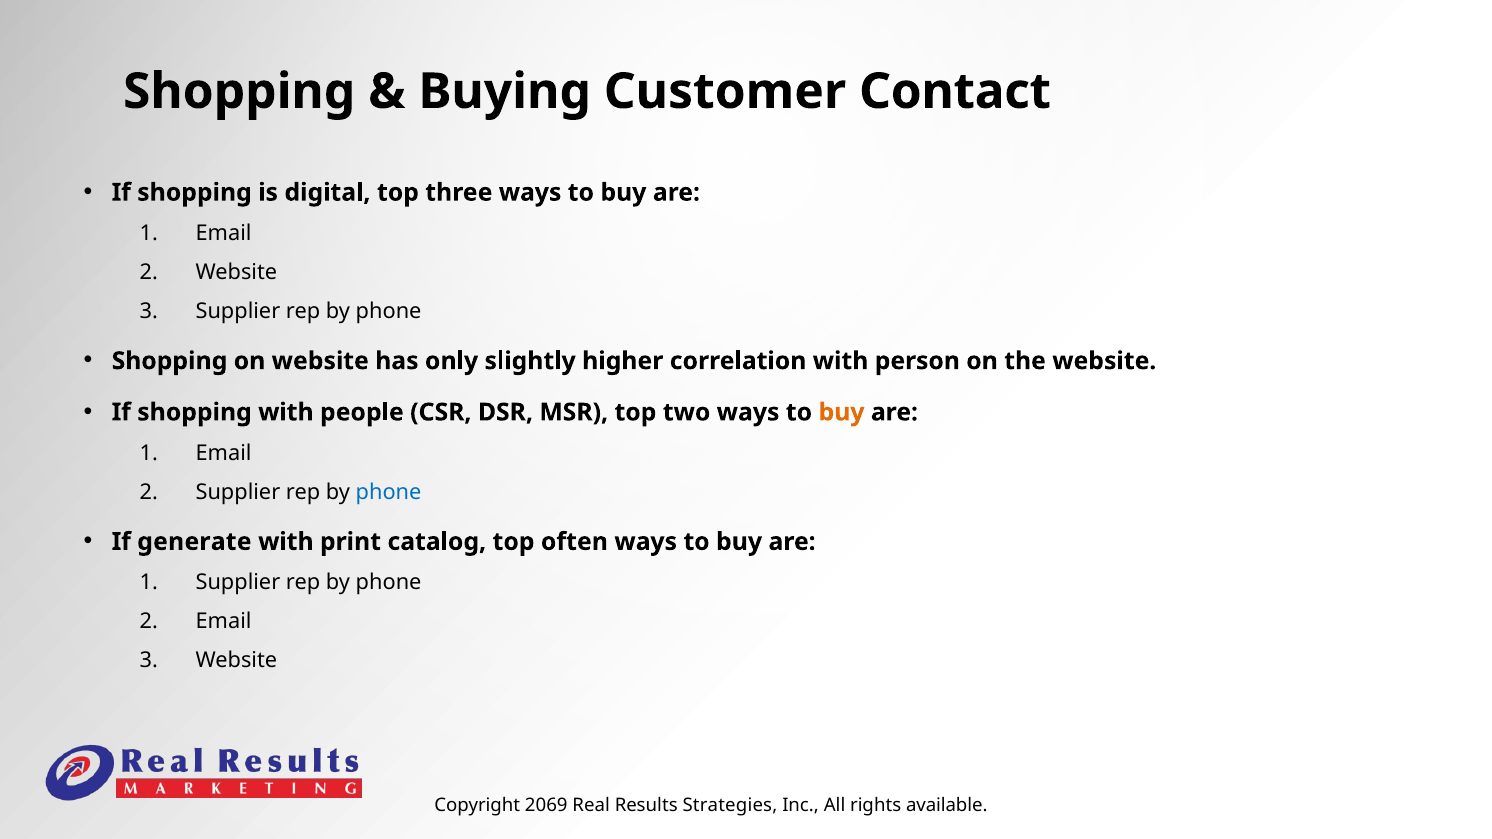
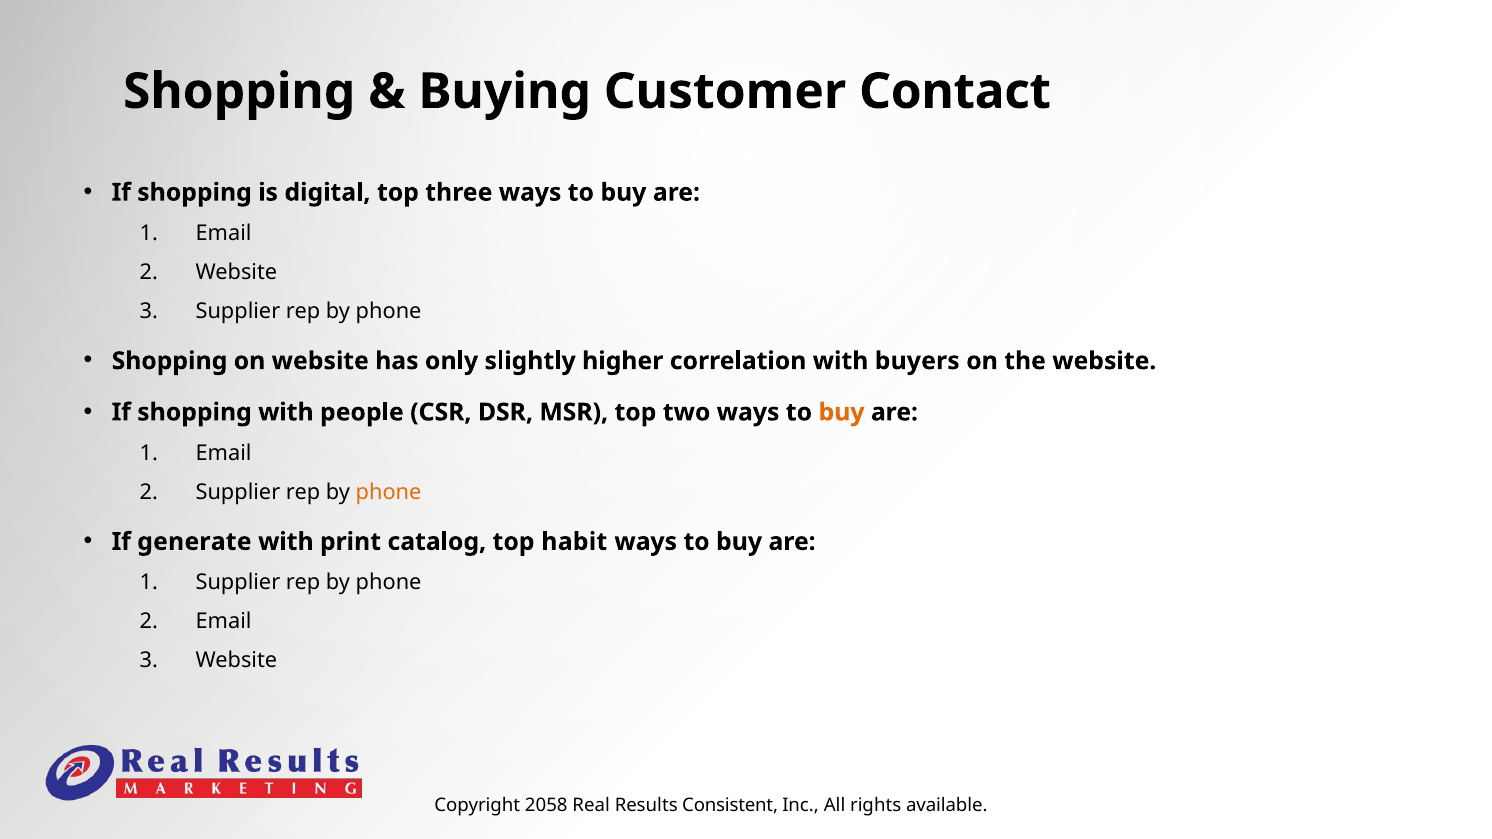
person: person -> buyers (917, 361)
phone colour: blue -> orange (389, 492)
often: often -> habit (574, 542)
2069: 2069 -> 2058 (546, 806)
Strategies: Strategies -> Consistent (730, 806)
